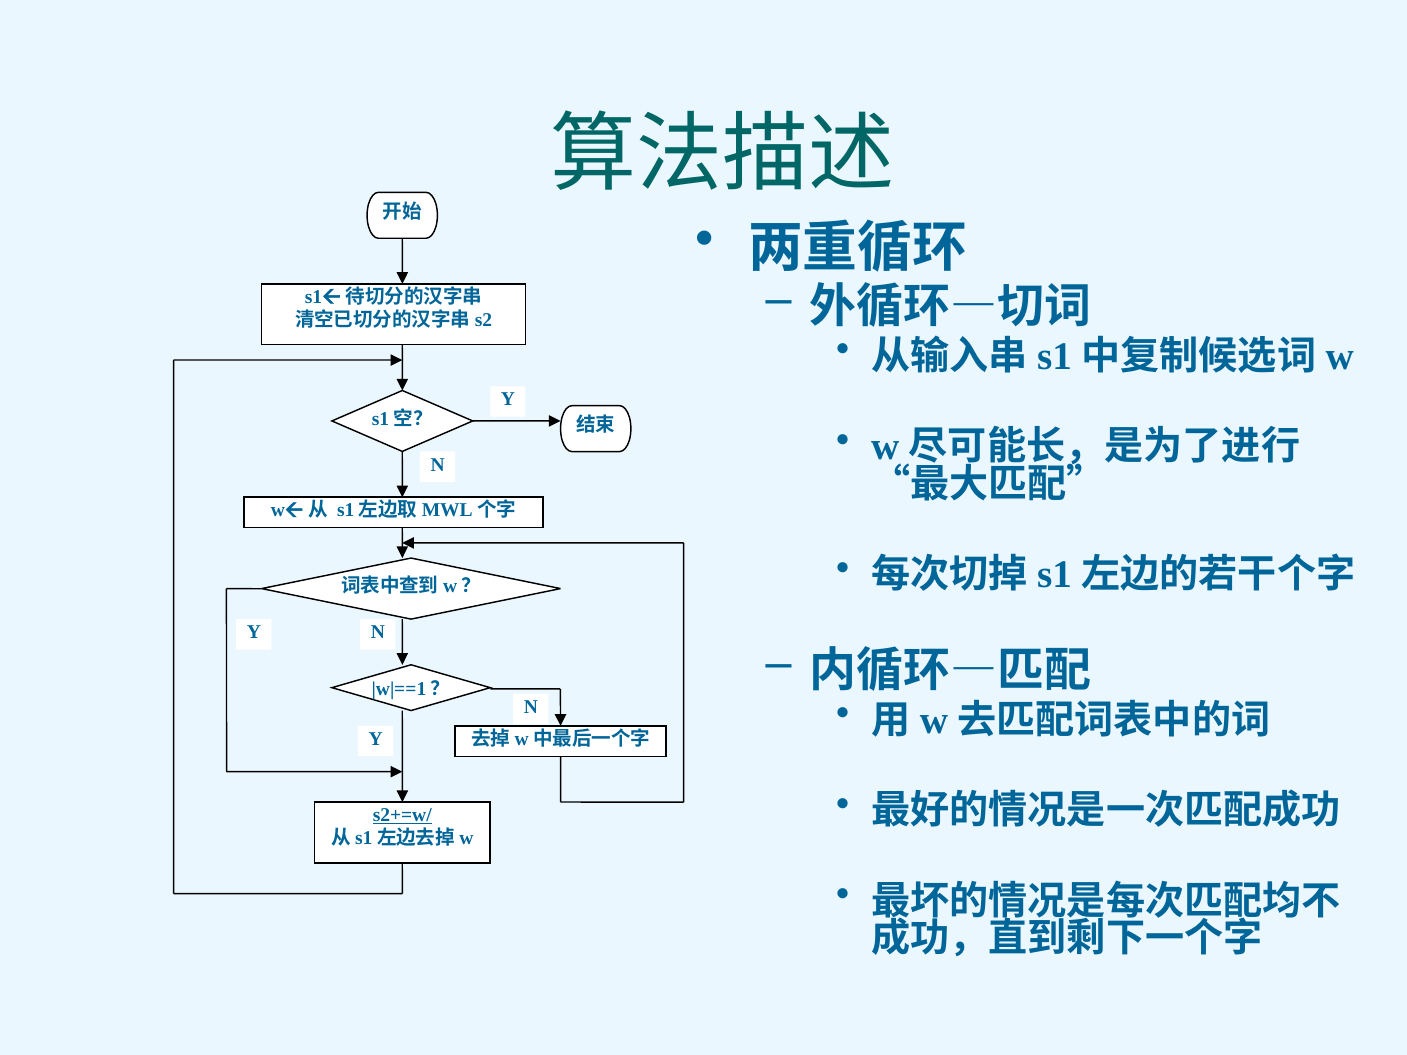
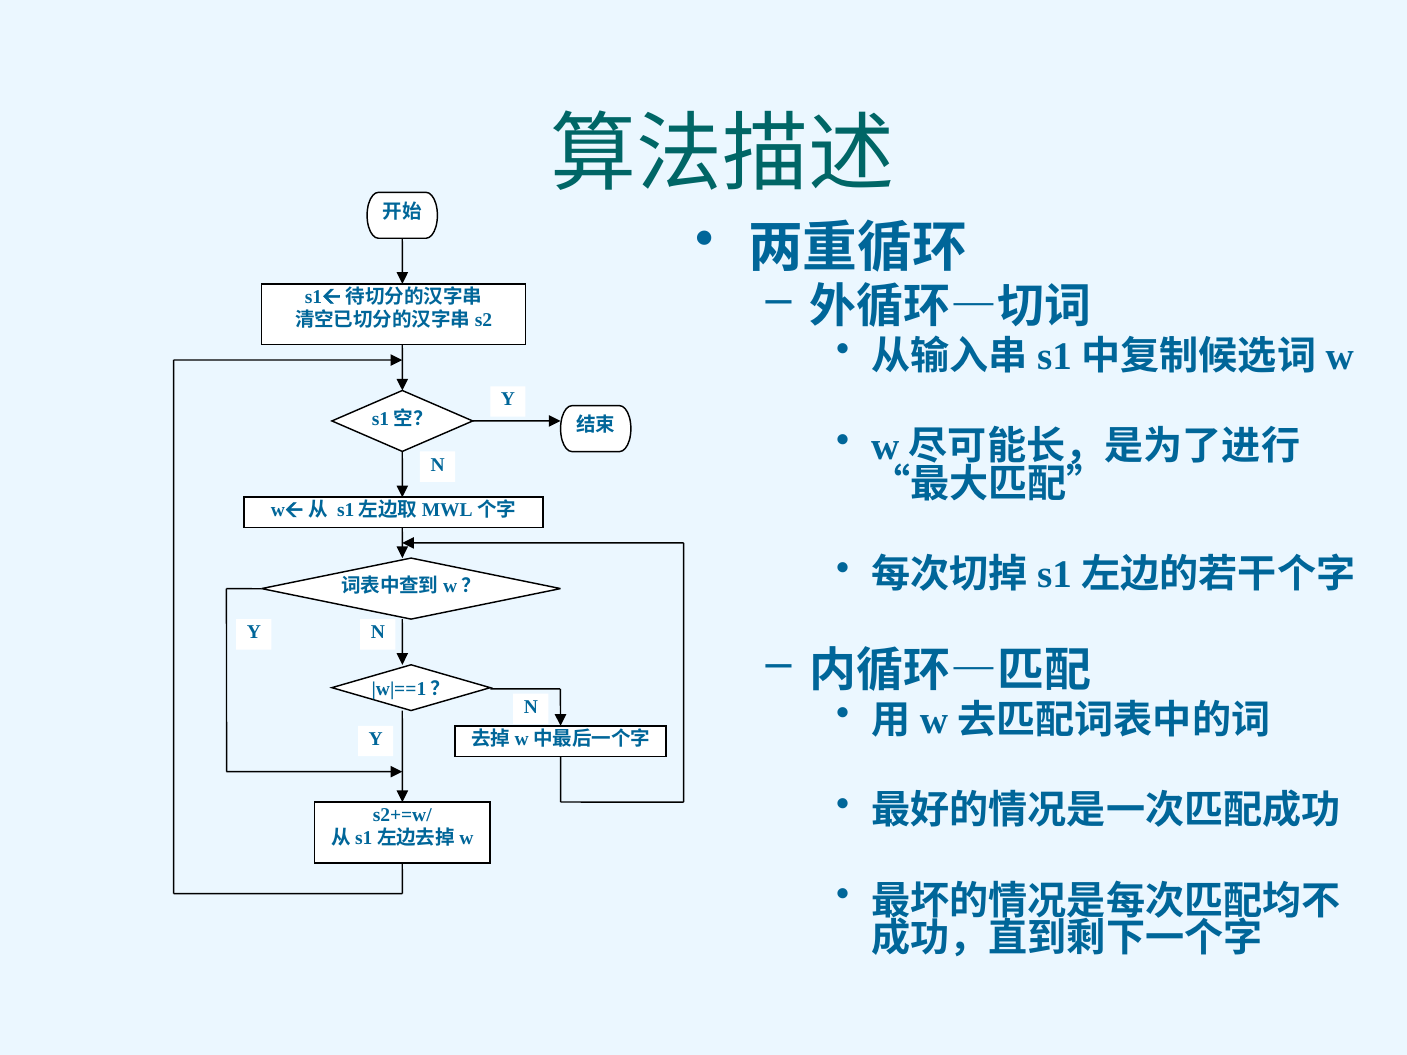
s2+=w/ underline: present -> none (402, 815)
